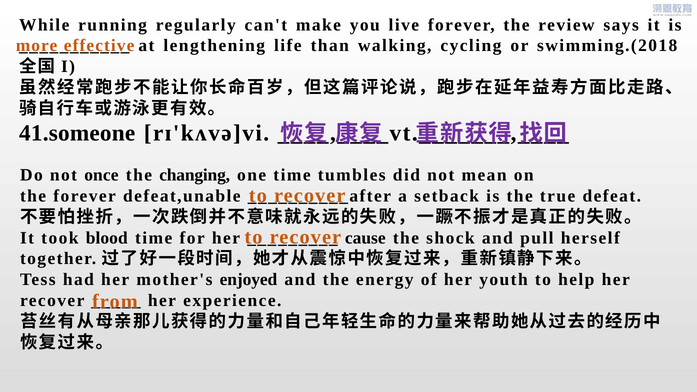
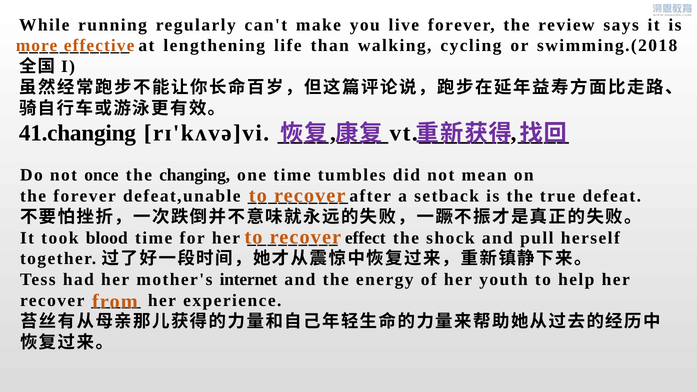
41.someone: 41.someone -> 41.changing (77, 133)
cause: cause -> effect (365, 238)
enjoyed: enjoyed -> internet (249, 280)
